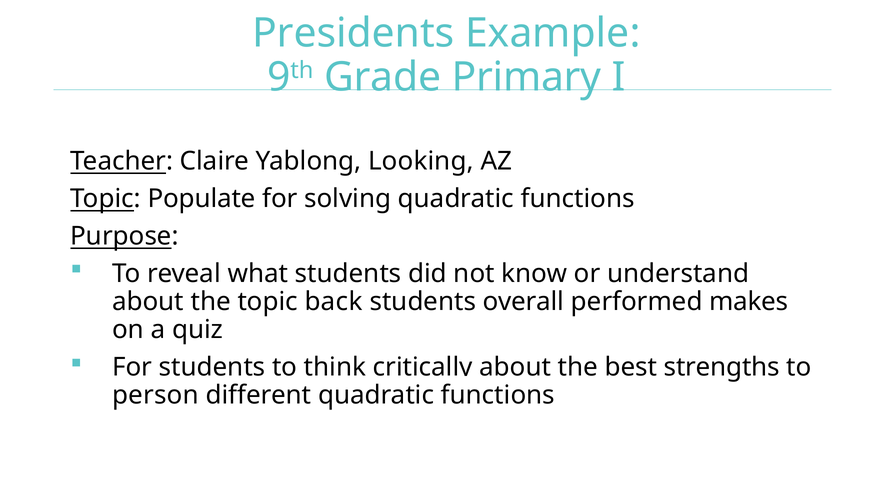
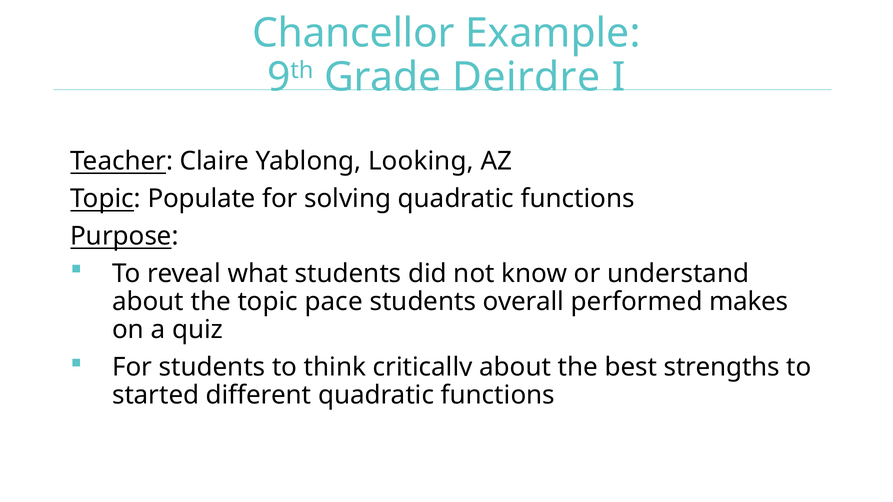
Presidents: Presidents -> Chancellor (353, 33)
Primary: Primary -> Deirdre (526, 77)
back: back -> pace (334, 302)
person: person -> started (156, 396)
